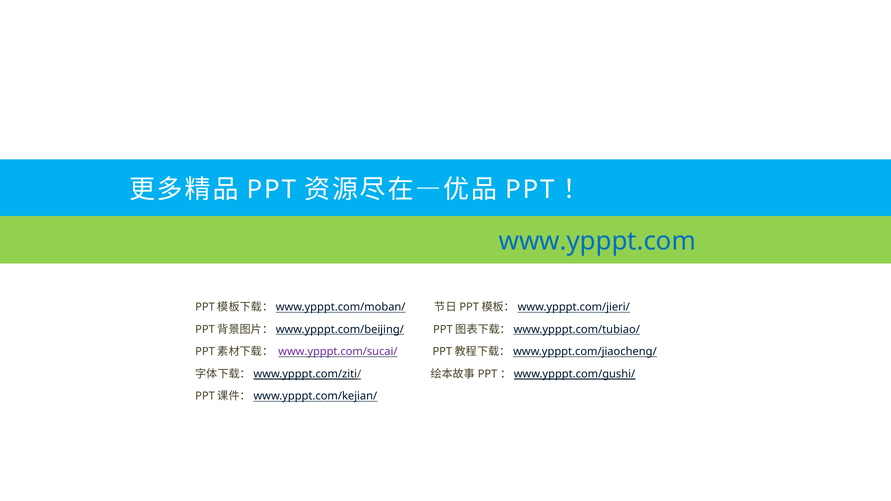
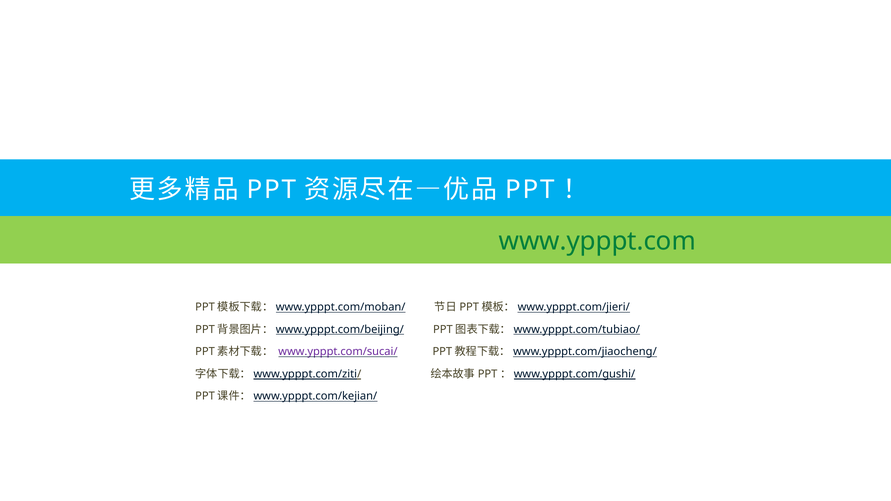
www.ypppt.com colour: blue -> green (597, 241)
